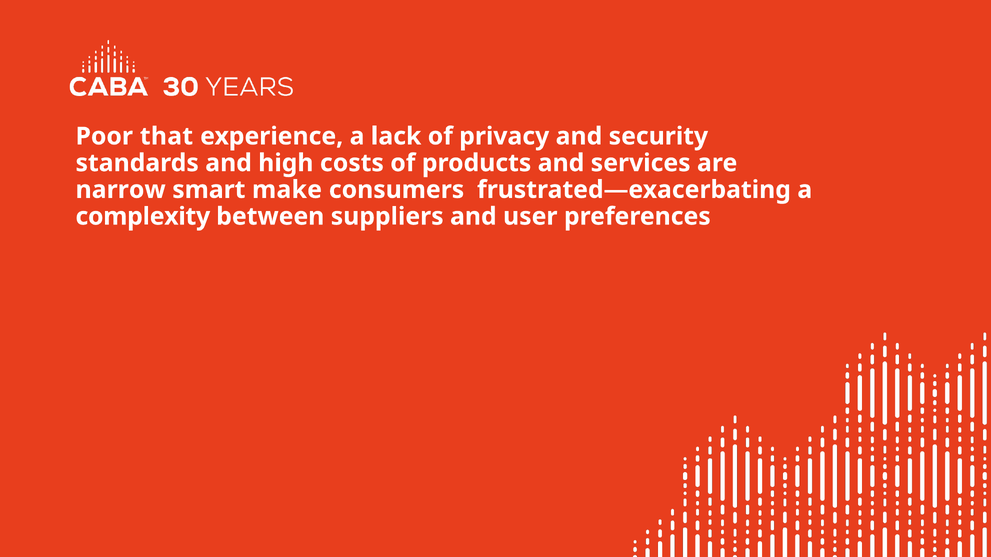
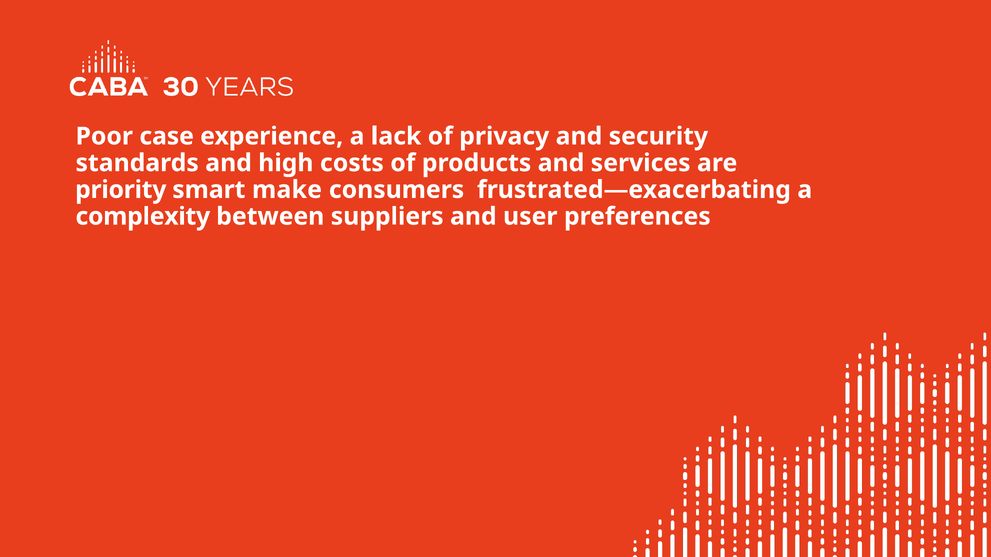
that: that -> case (167, 136)
narrow: narrow -> priority (121, 190)
